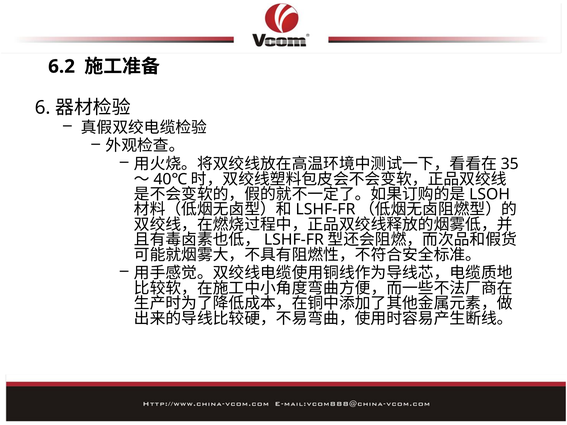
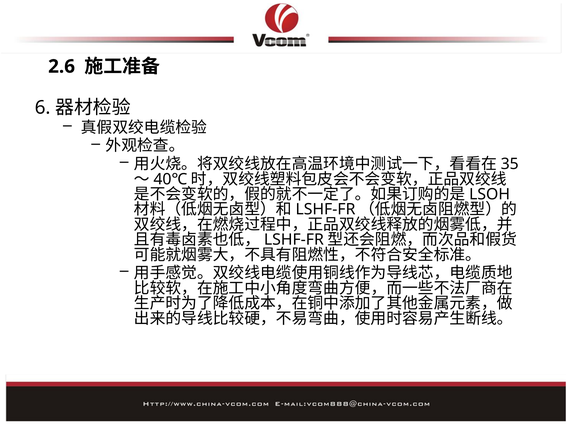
6.2: 6.2 -> 2.6 (62, 67)
